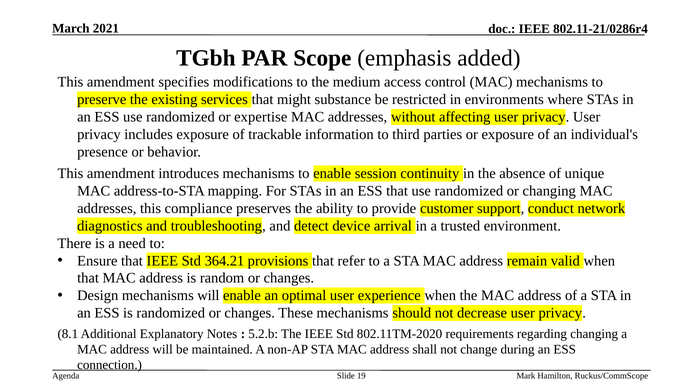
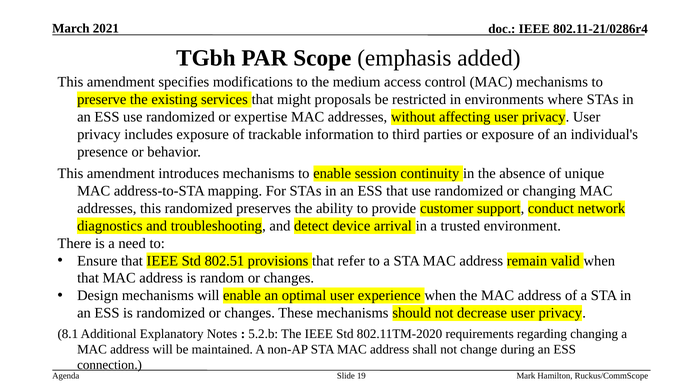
substance: substance -> proposals (343, 100)
this compliance: compliance -> randomized (199, 208)
364.21: 364.21 -> 802.51 (224, 261)
